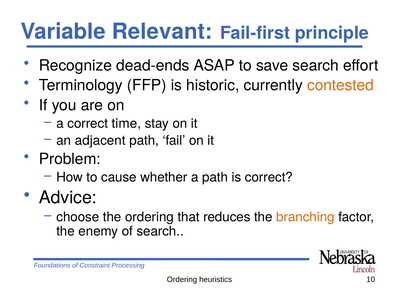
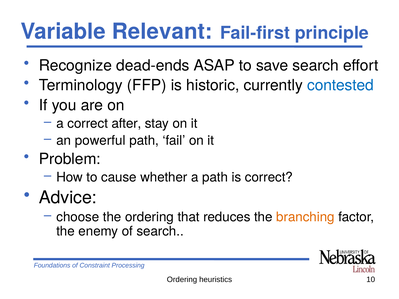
contested colour: orange -> blue (340, 85)
time: time -> after (126, 123)
adjacent: adjacent -> powerful (100, 140)
